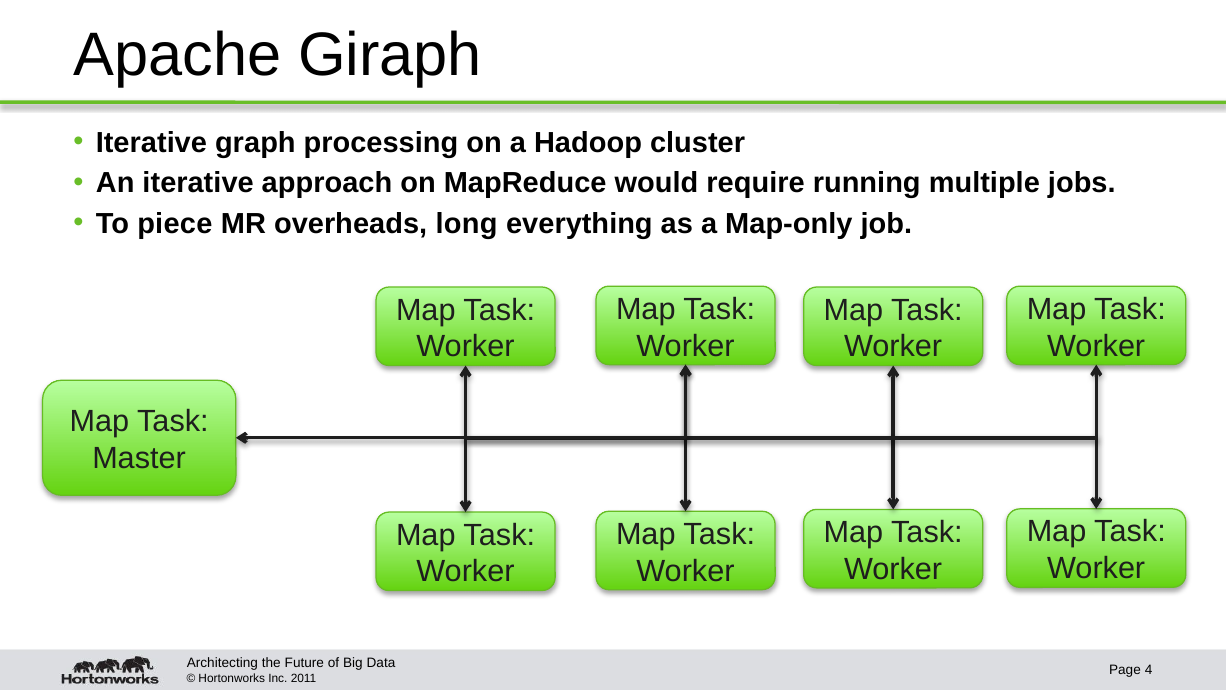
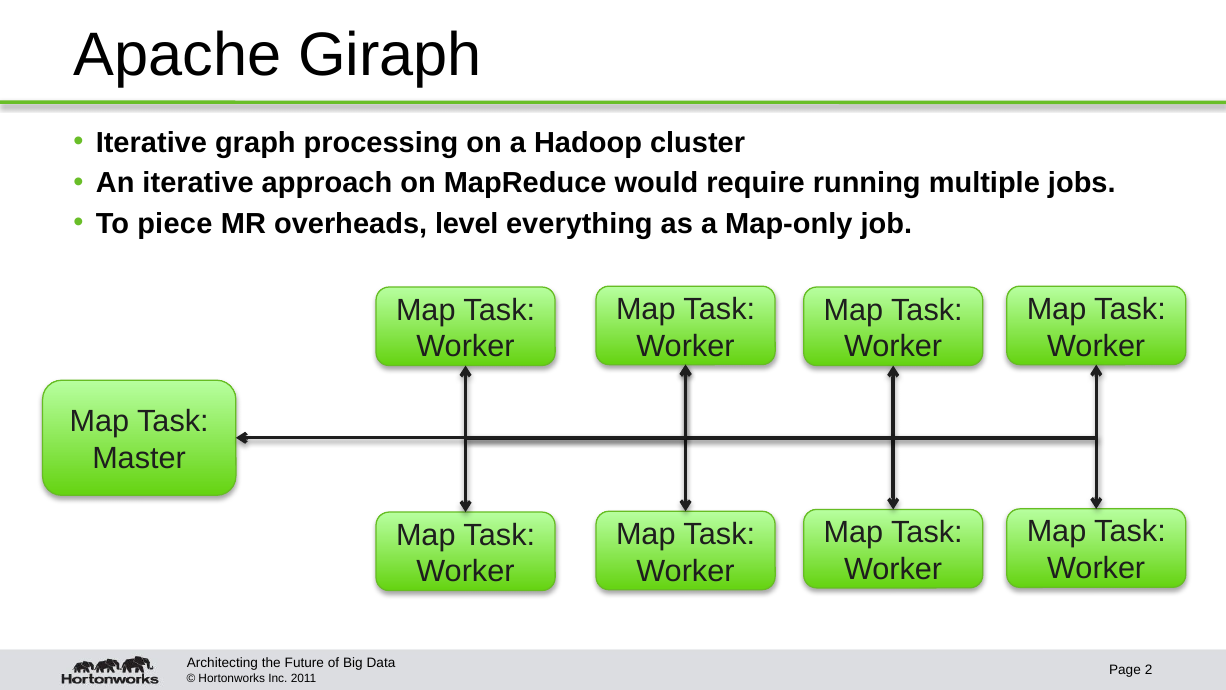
long: long -> level (467, 224)
4: 4 -> 2 (1149, 670)
